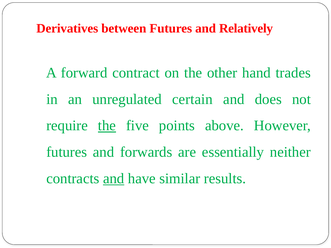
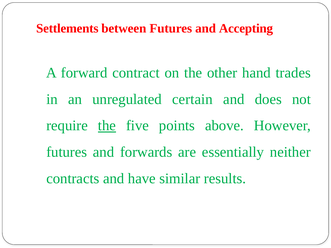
Derivatives: Derivatives -> Settlements (67, 28)
Relatively: Relatively -> Accepting (246, 28)
and underline: present -> none (114, 179)
